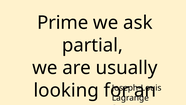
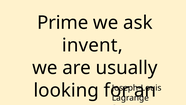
partial: partial -> invent (92, 45)
